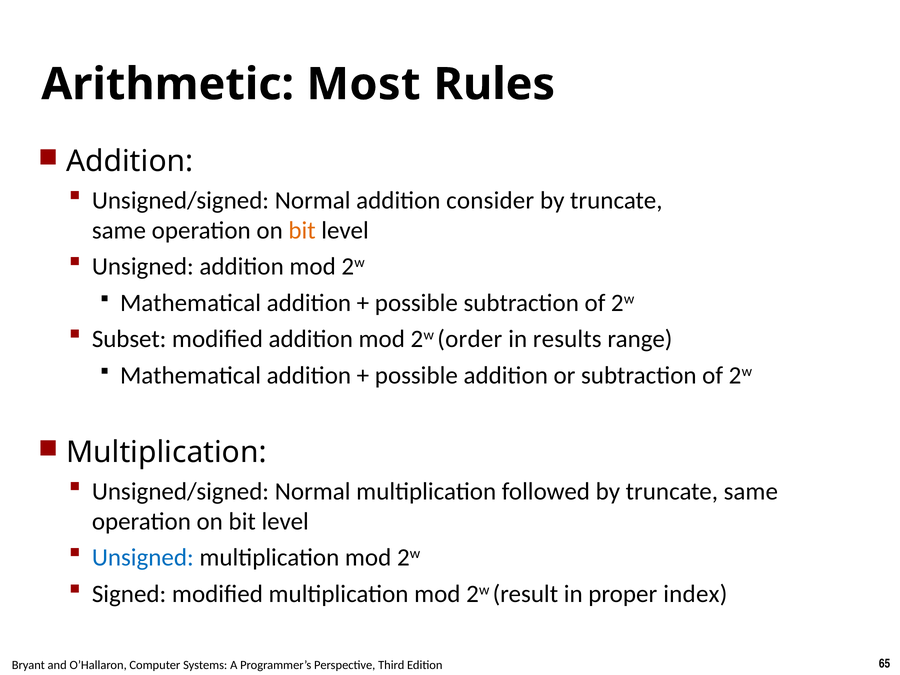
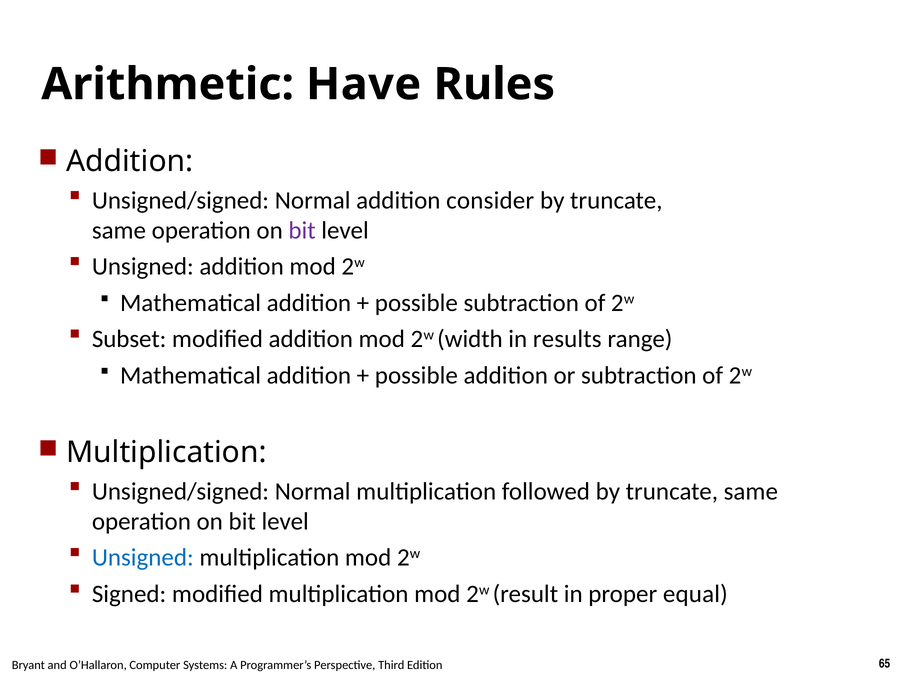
Most: Most -> Have (364, 84)
bit colour: orange -> purple (302, 230)
order: order -> width (470, 339)
index: index -> equal (695, 594)
